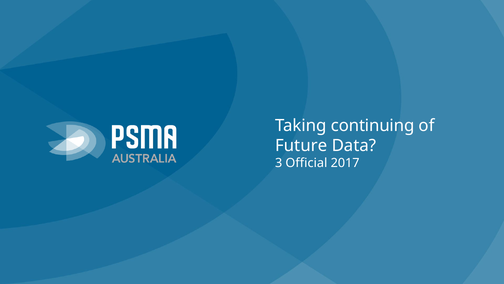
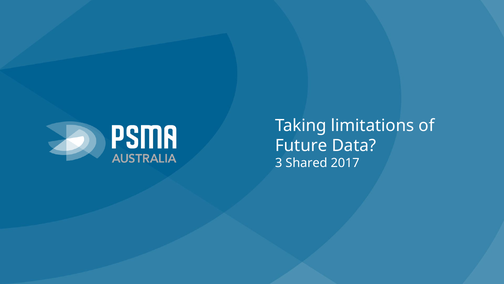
continuing: continuing -> limitations (373, 125)
Official: Official -> Shared (306, 163)
